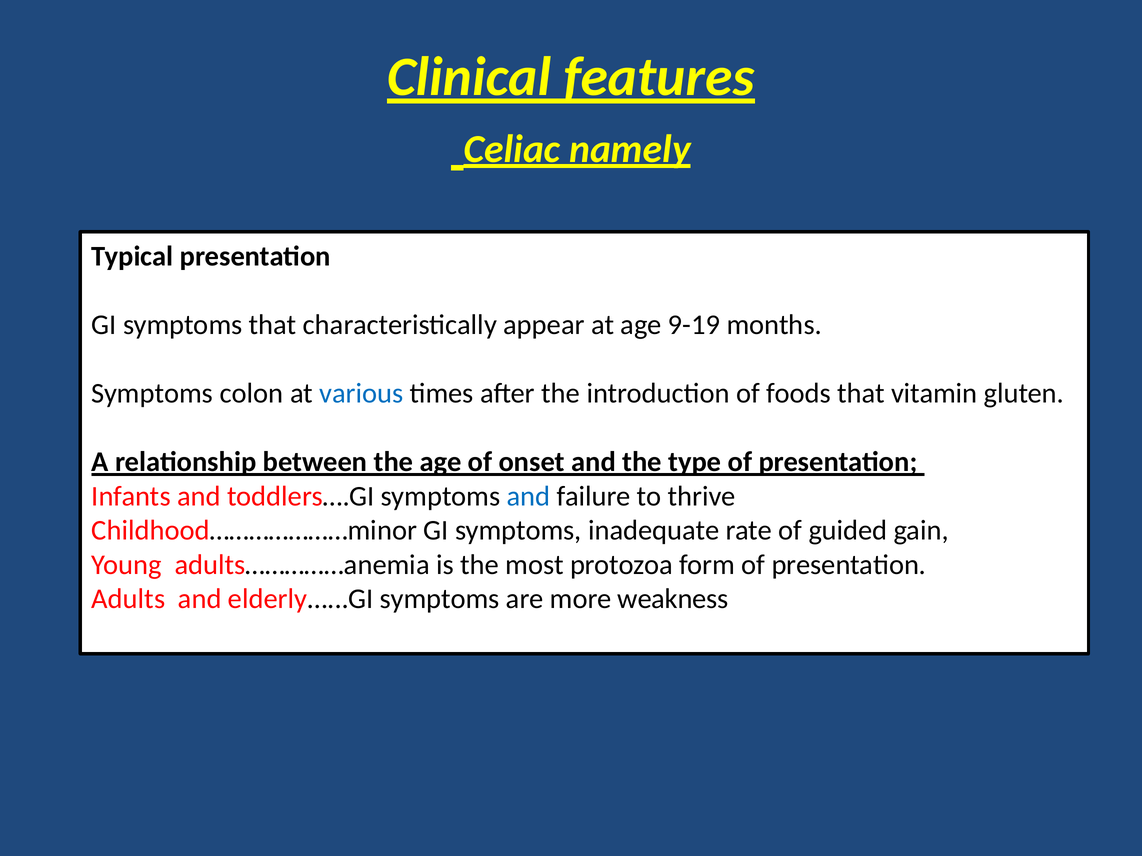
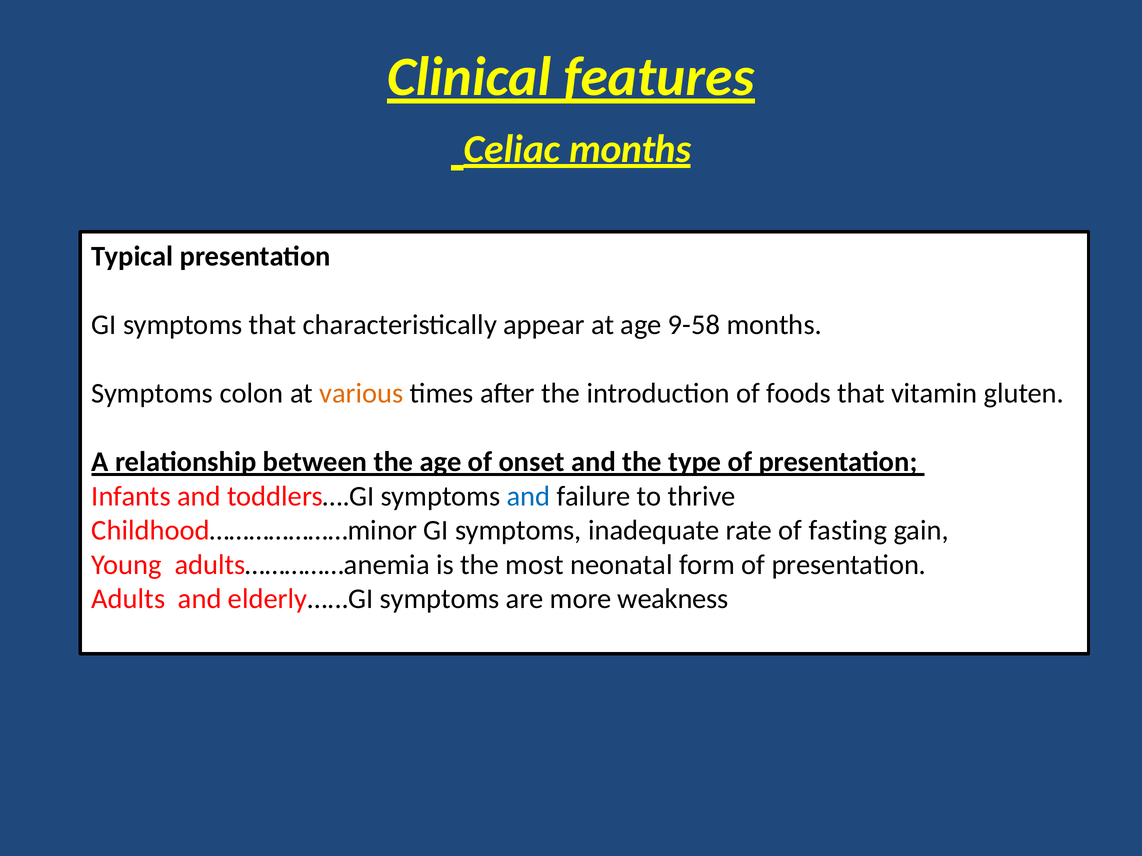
Celiac namely: namely -> months (630, 149)
9-19: 9-19 -> 9-58 (694, 325)
various colour: blue -> orange (361, 394)
guided: guided -> fasting (848, 531)
protozoa: protozoa -> neonatal (621, 565)
